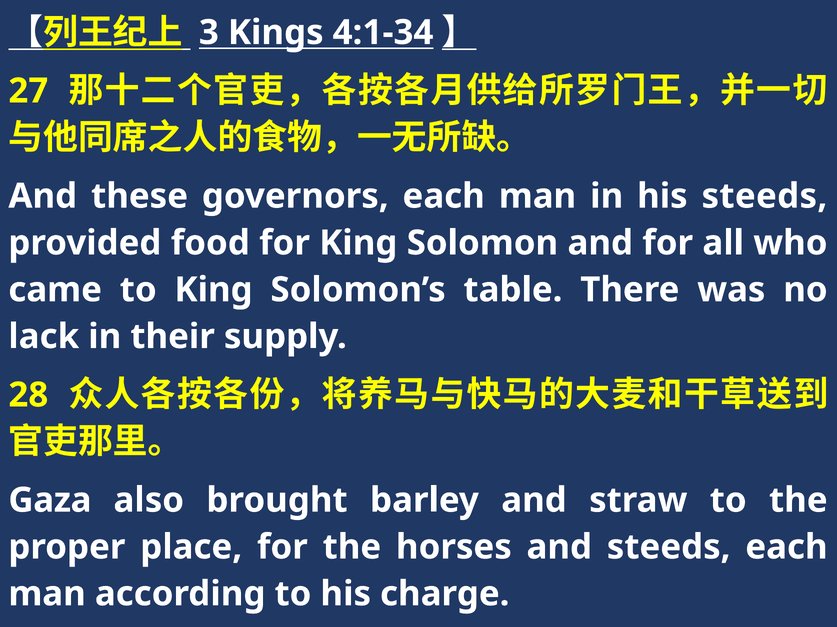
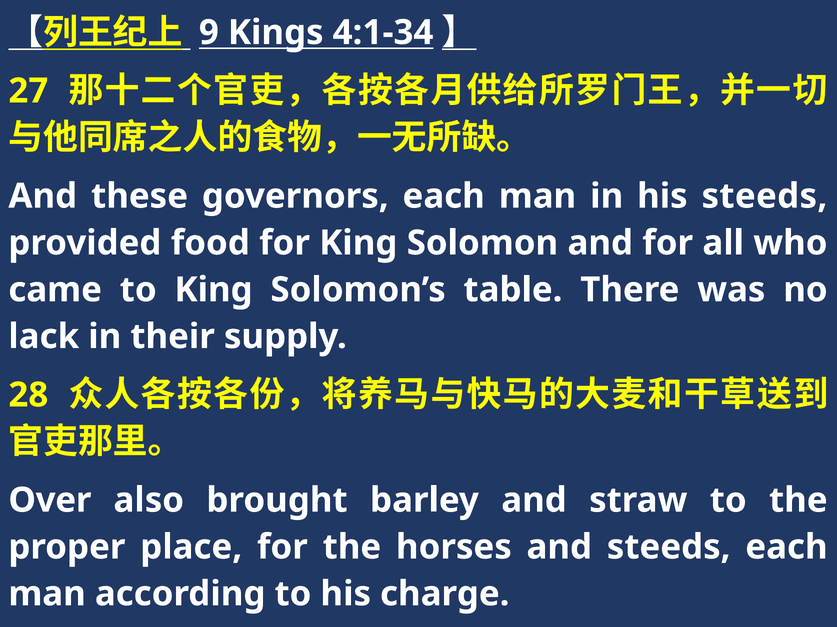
3: 3 -> 9 (209, 33)
Gaza: Gaza -> Over (50, 501)
